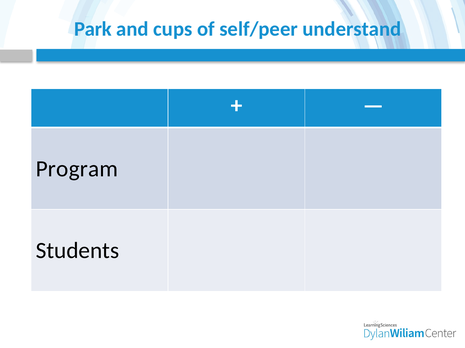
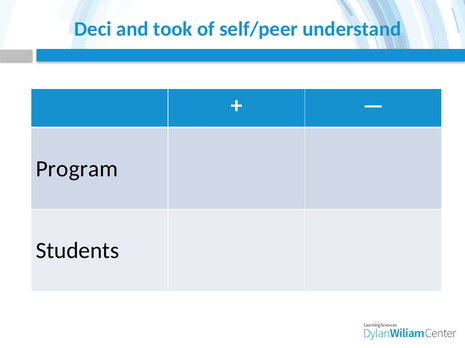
Park: Park -> Deci (93, 29)
cups: cups -> took (173, 29)
